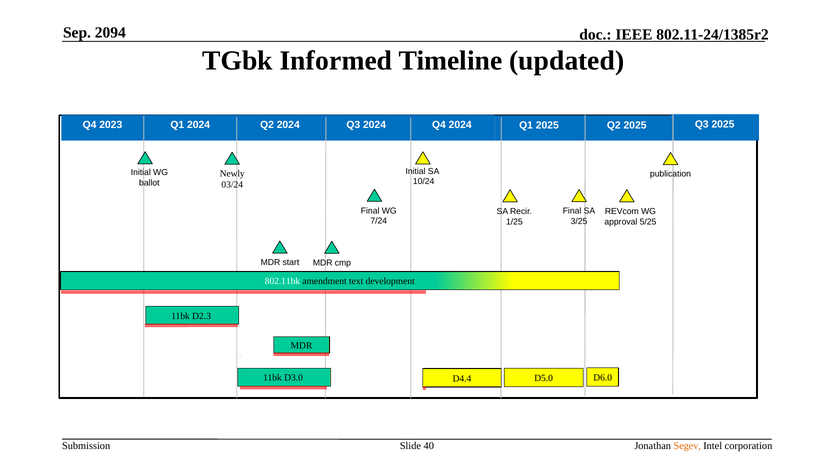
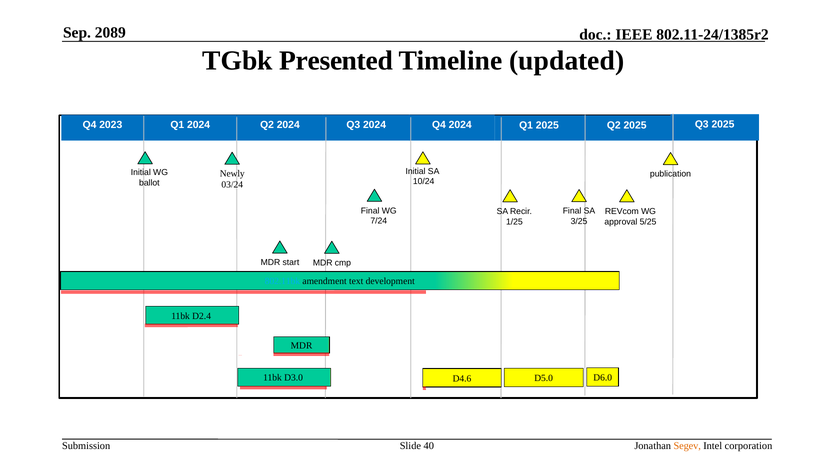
2094: 2094 -> 2089 (110, 33)
Informed: Informed -> Presented (336, 61)
802.11bk colour: white -> light blue (282, 281)
D2.3: D2.3 -> D2.4 (202, 316)
D4.4: D4.4 -> D4.6 (462, 379)
